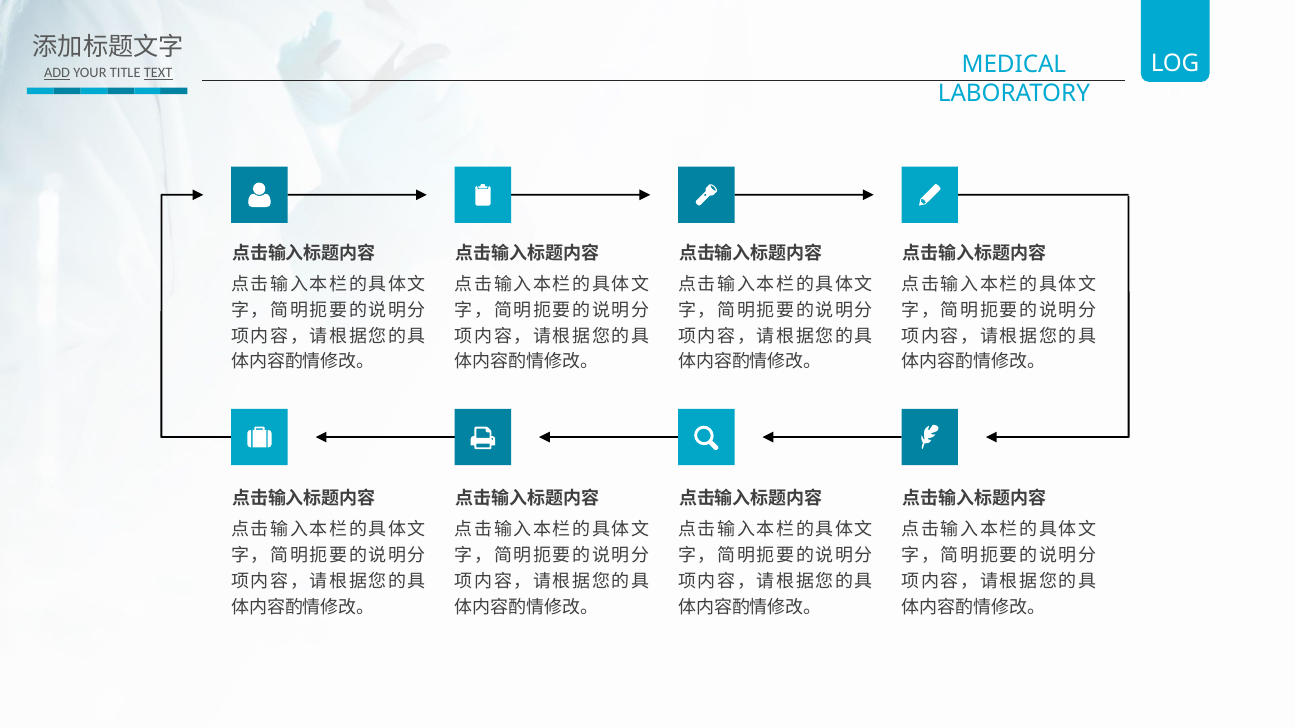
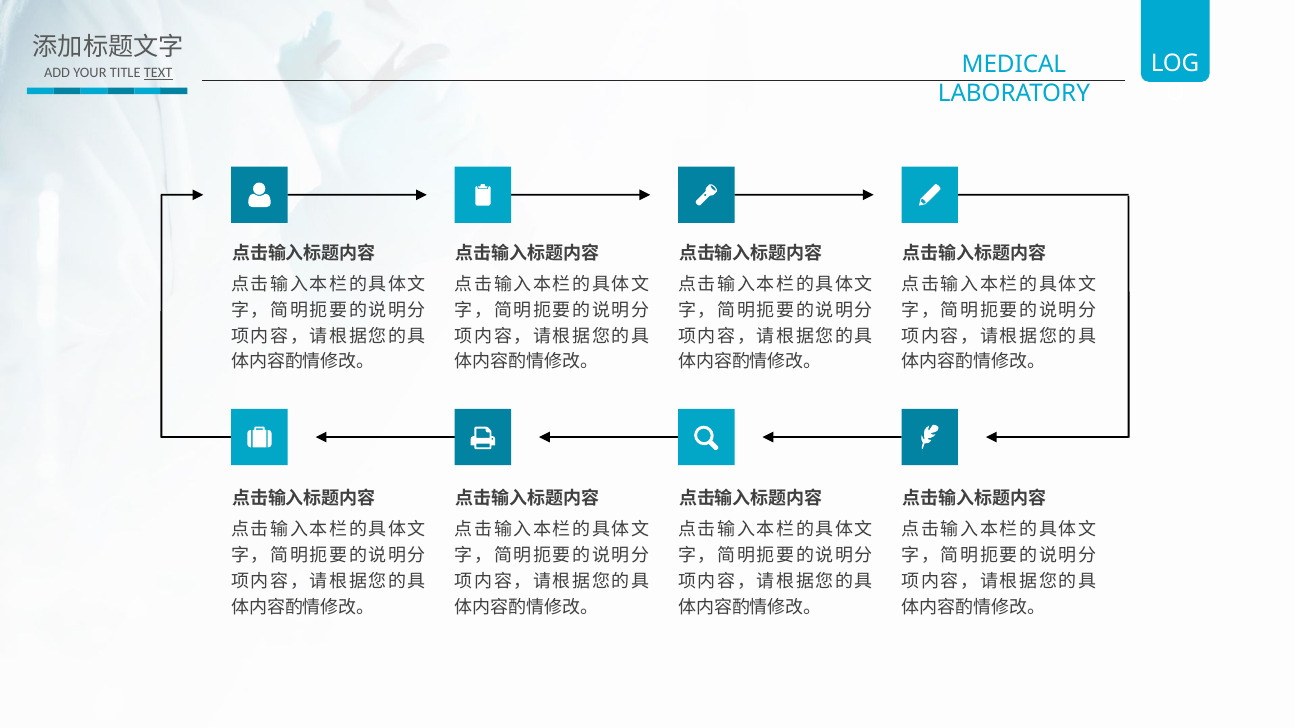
ADD underline: present -> none (57, 73)
